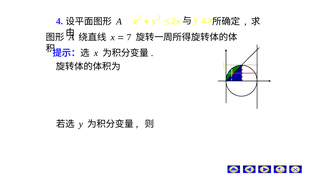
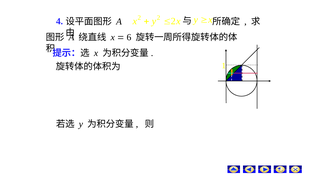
7: 7 -> 6 (129, 37)
